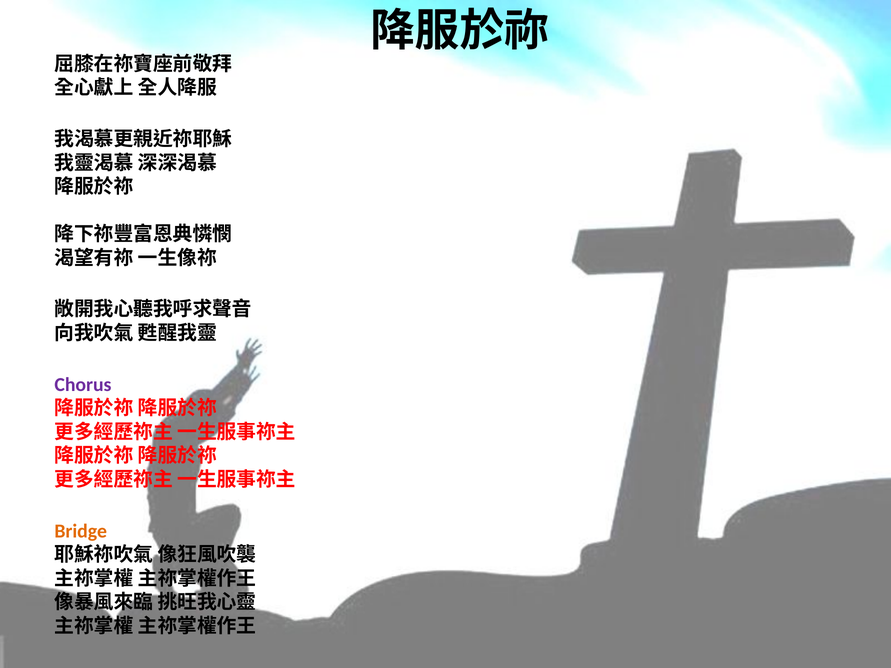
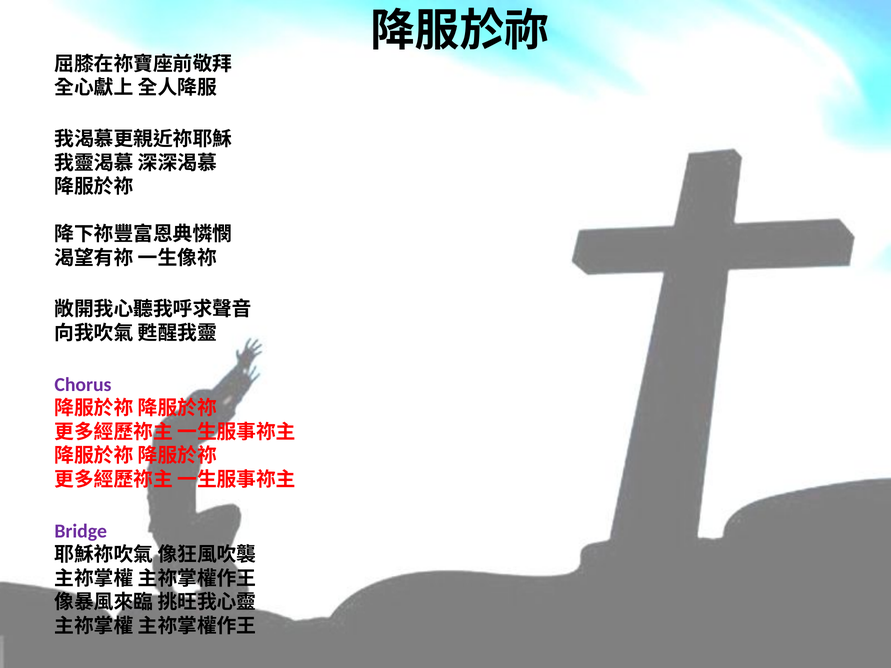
Bridge colour: orange -> purple (81, 531)
